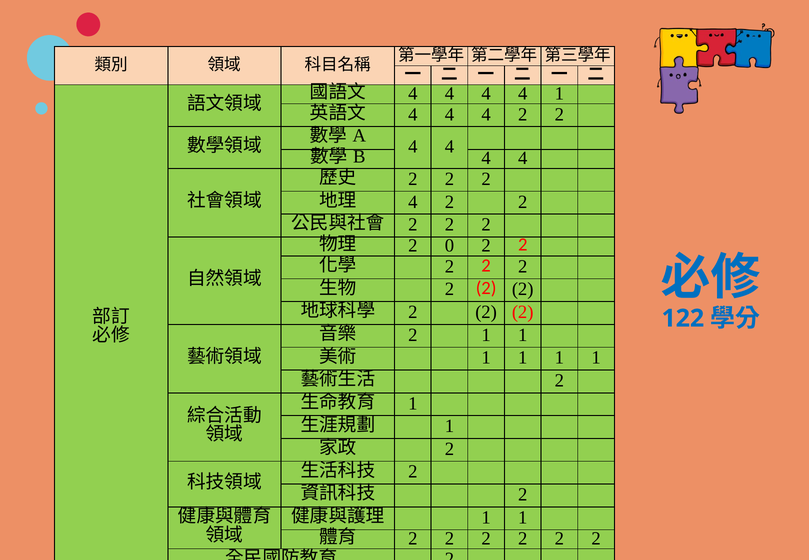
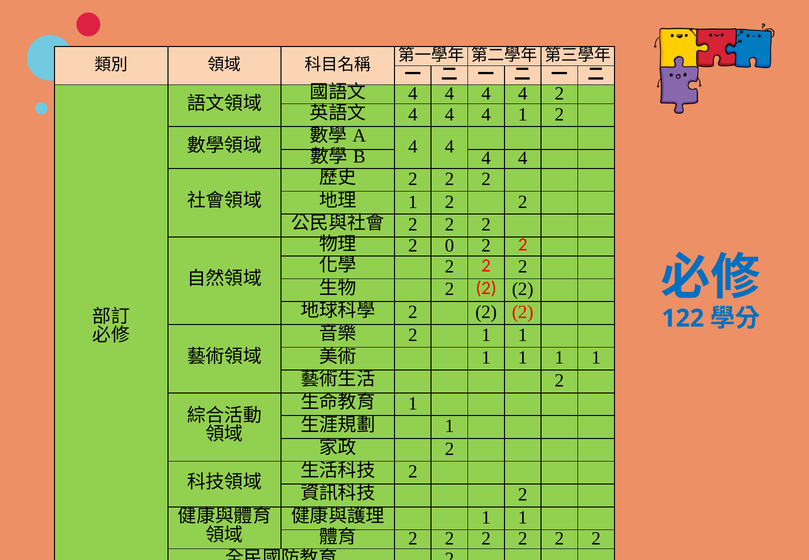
4 1: 1 -> 2 (559, 93)
4 4 2: 2 -> 1 (523, 114)
4: 4 -> 1 (413, 202)
